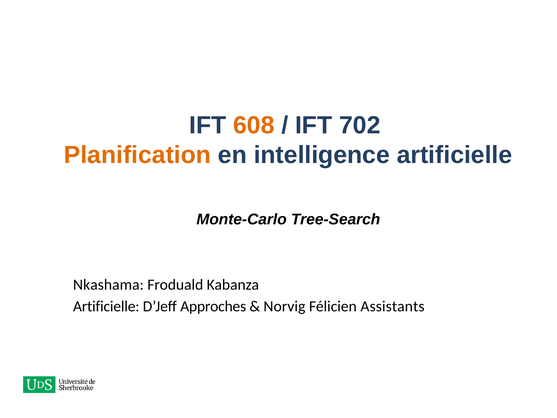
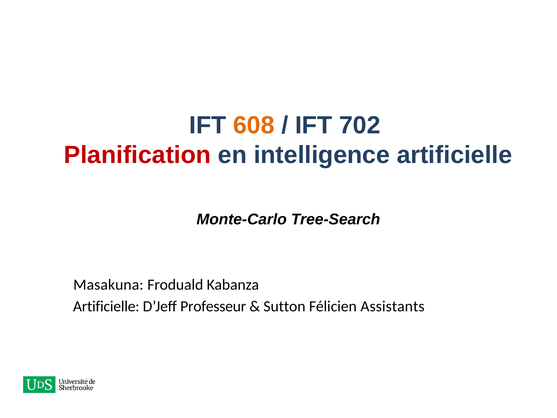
Planification colour: orange -> red (137, 155)
Nkashama: Nkashama -> Masakuna (108, 284)
Approches: Approches -> Professeur (213, 306)
Norvig: Norvig -> Sutton (284, 306)
